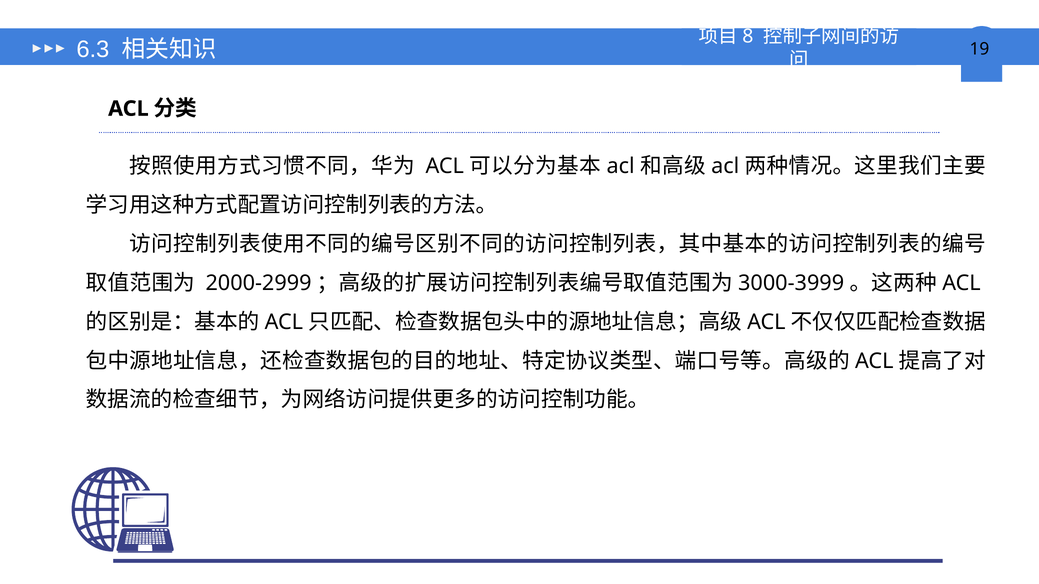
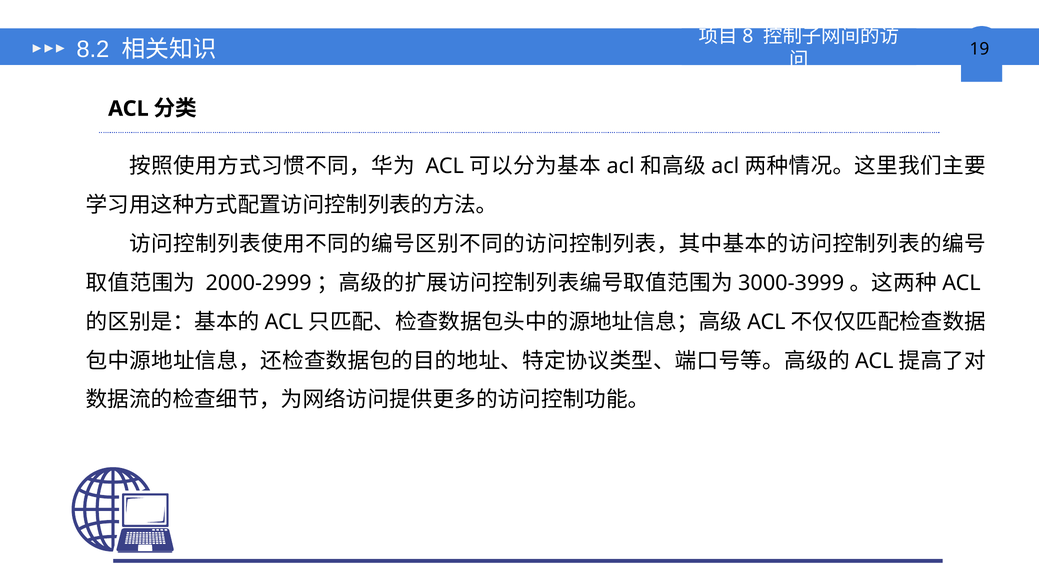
6.3: 6.3 -> 8.2 (93, 50)
